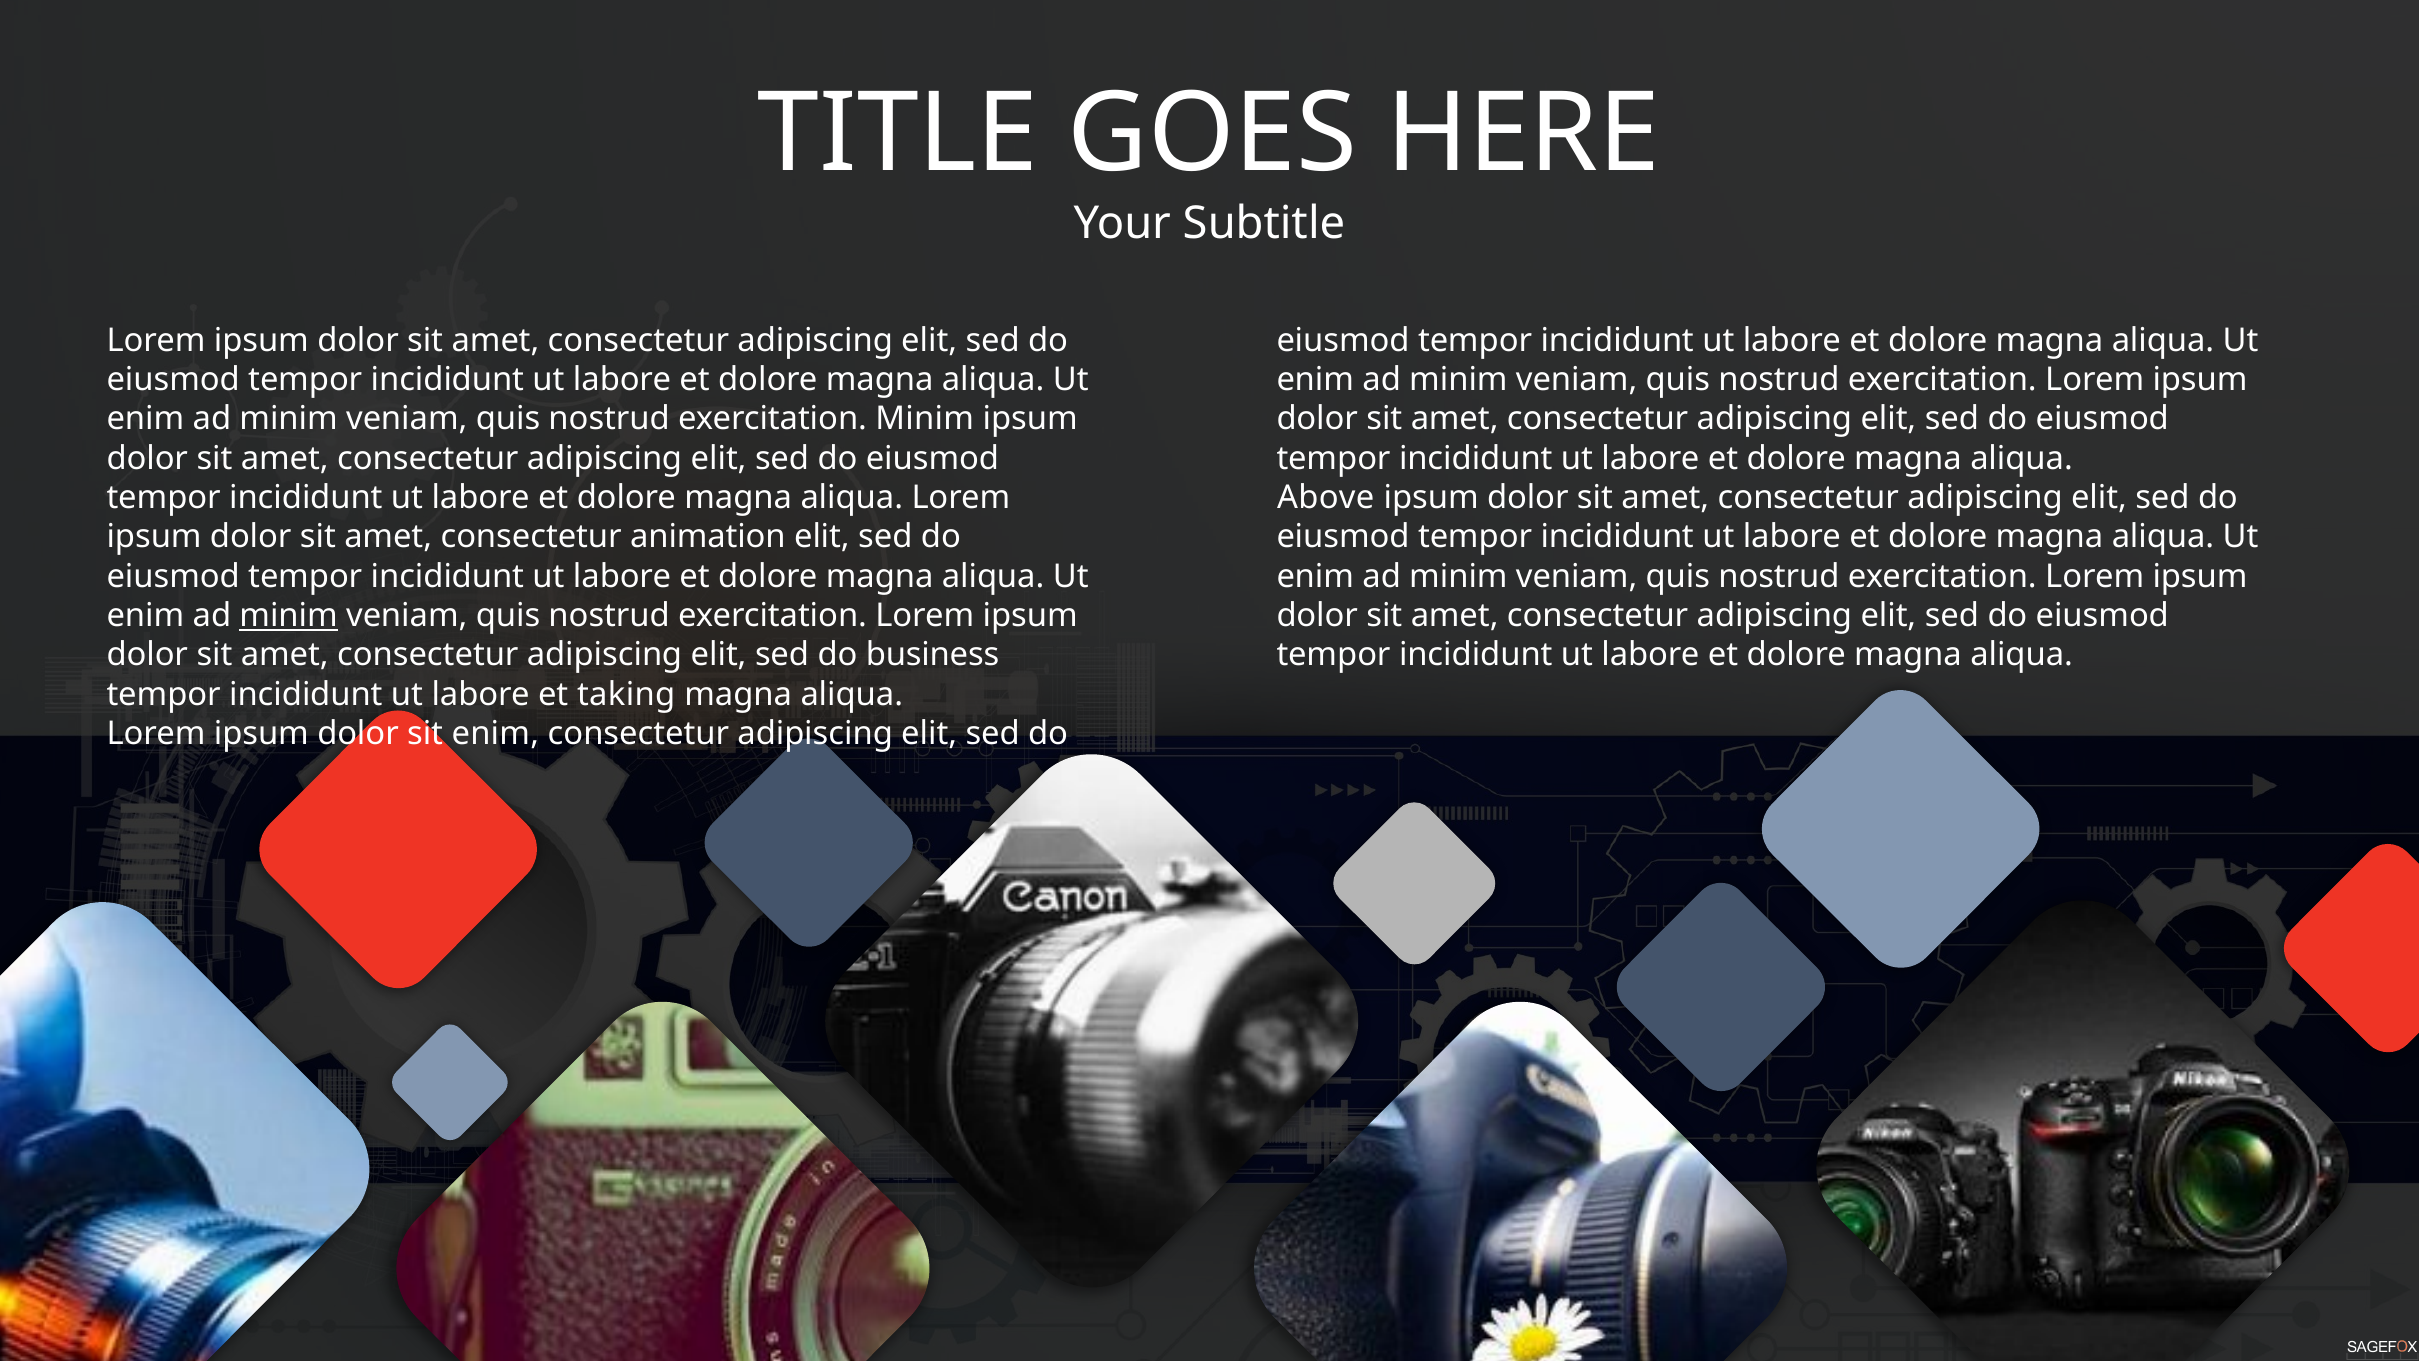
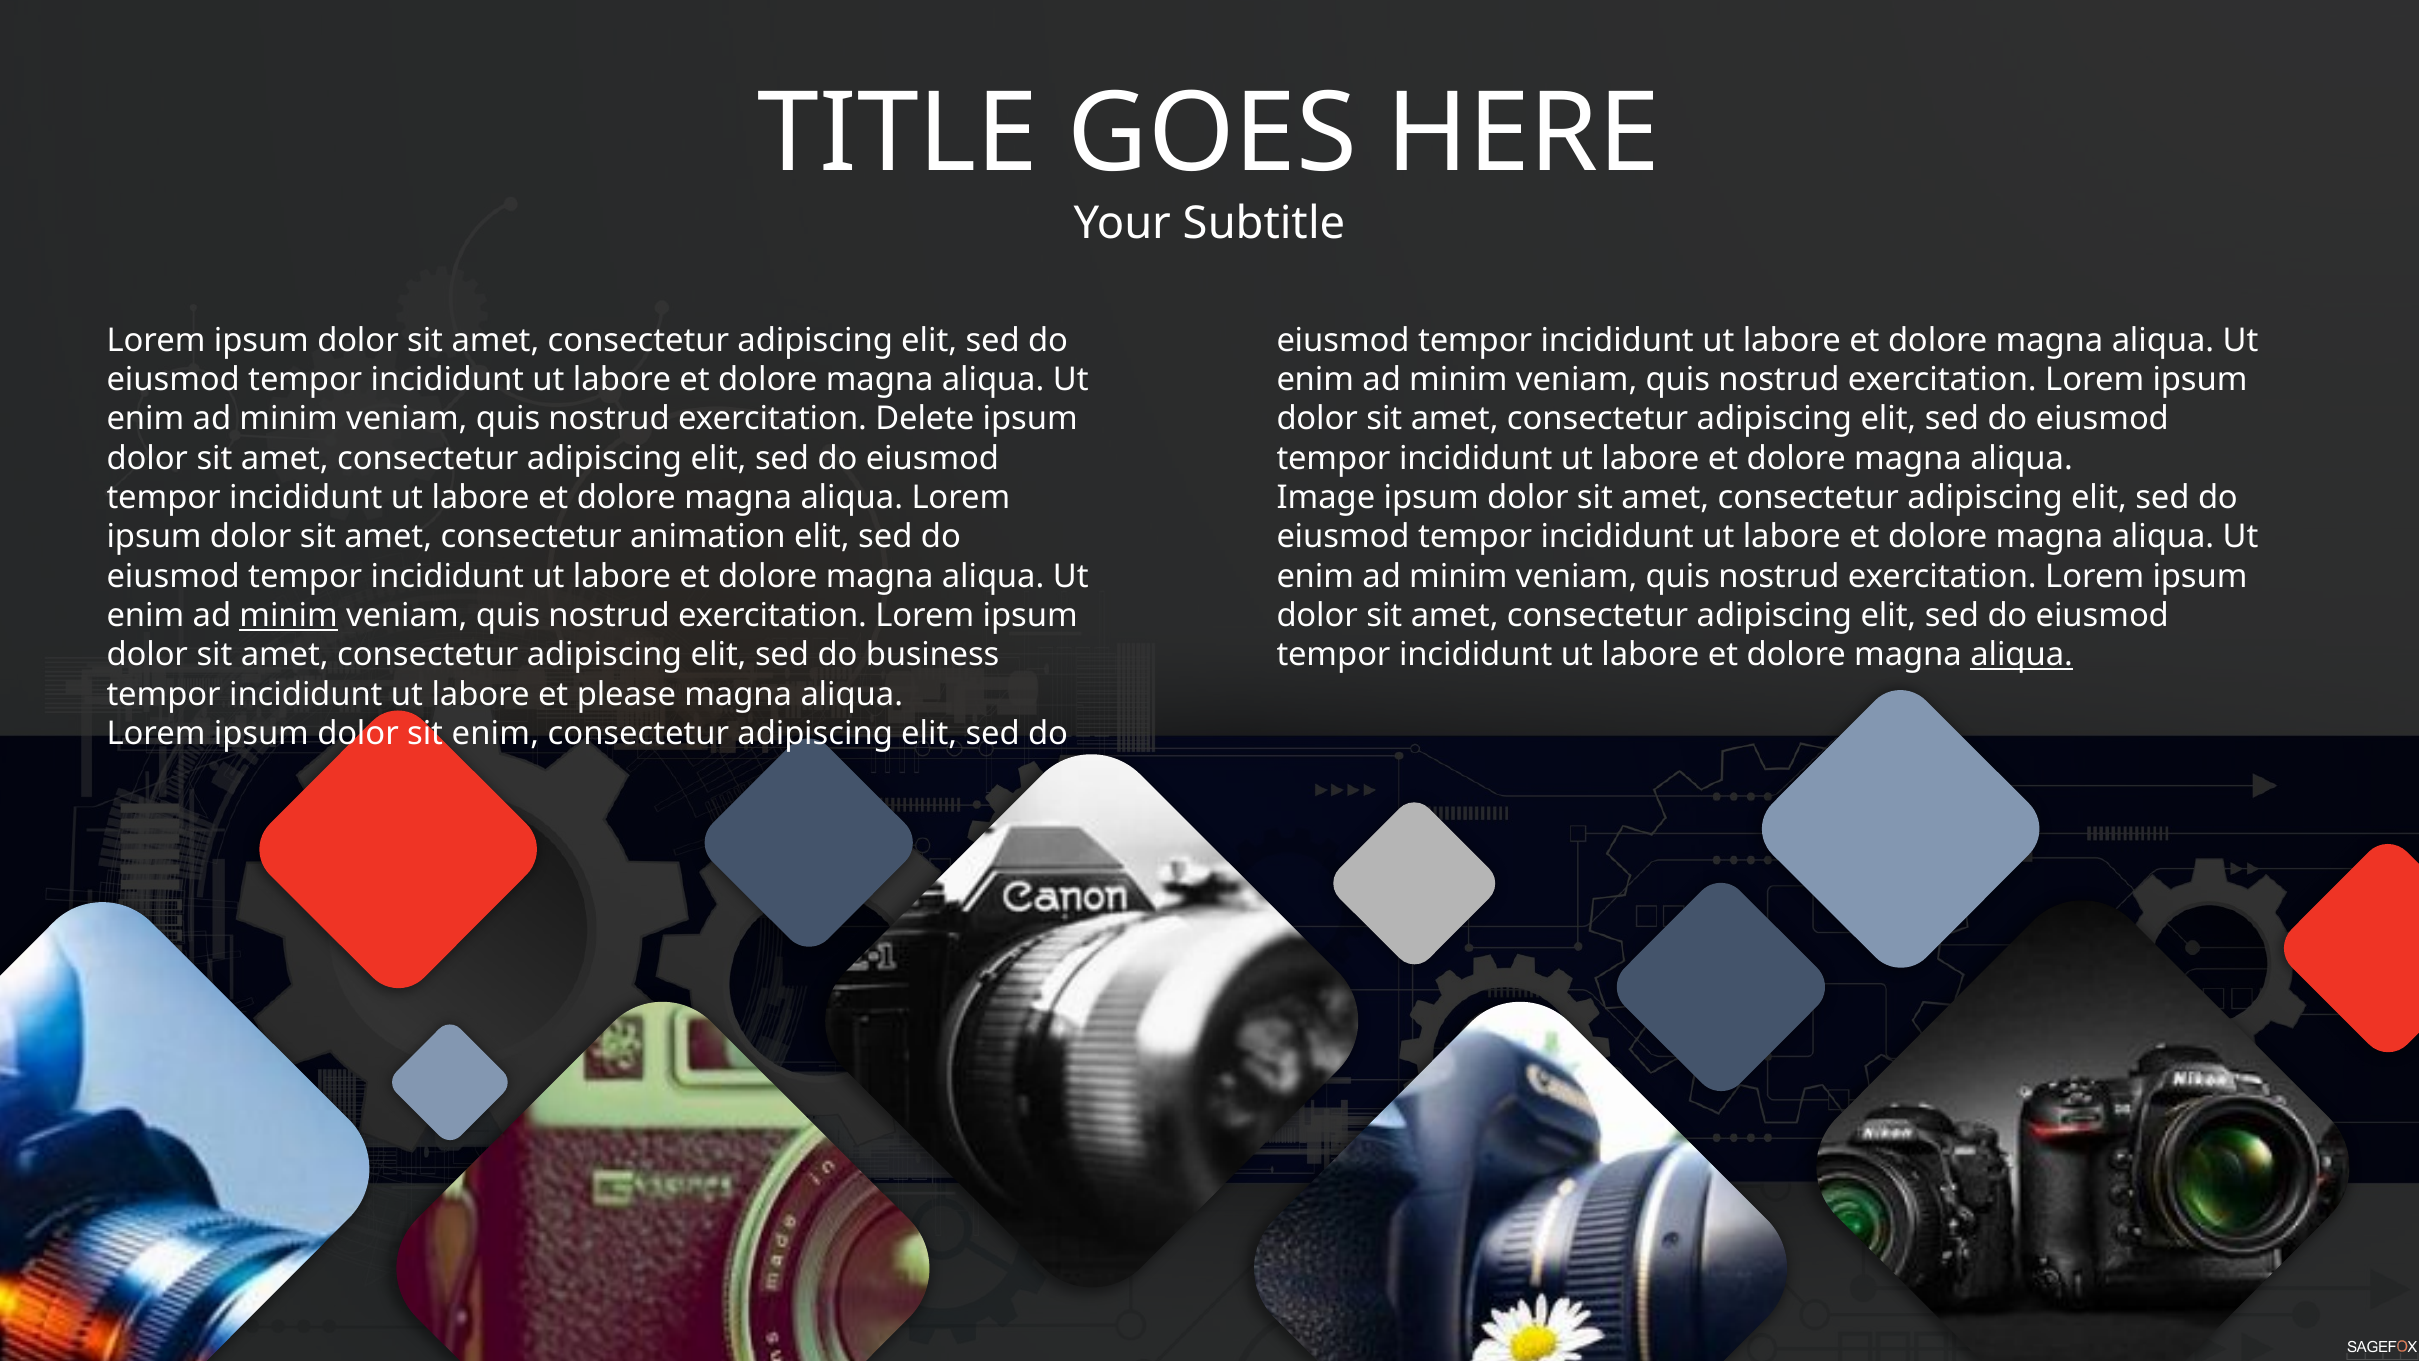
exercitation Minim: Minim -> Delete (925, 419)
Above: Above -> Image (1326, 498)
aliqua underline: none -> present (2022, 655)
taking: taking -> please (626, 694)
